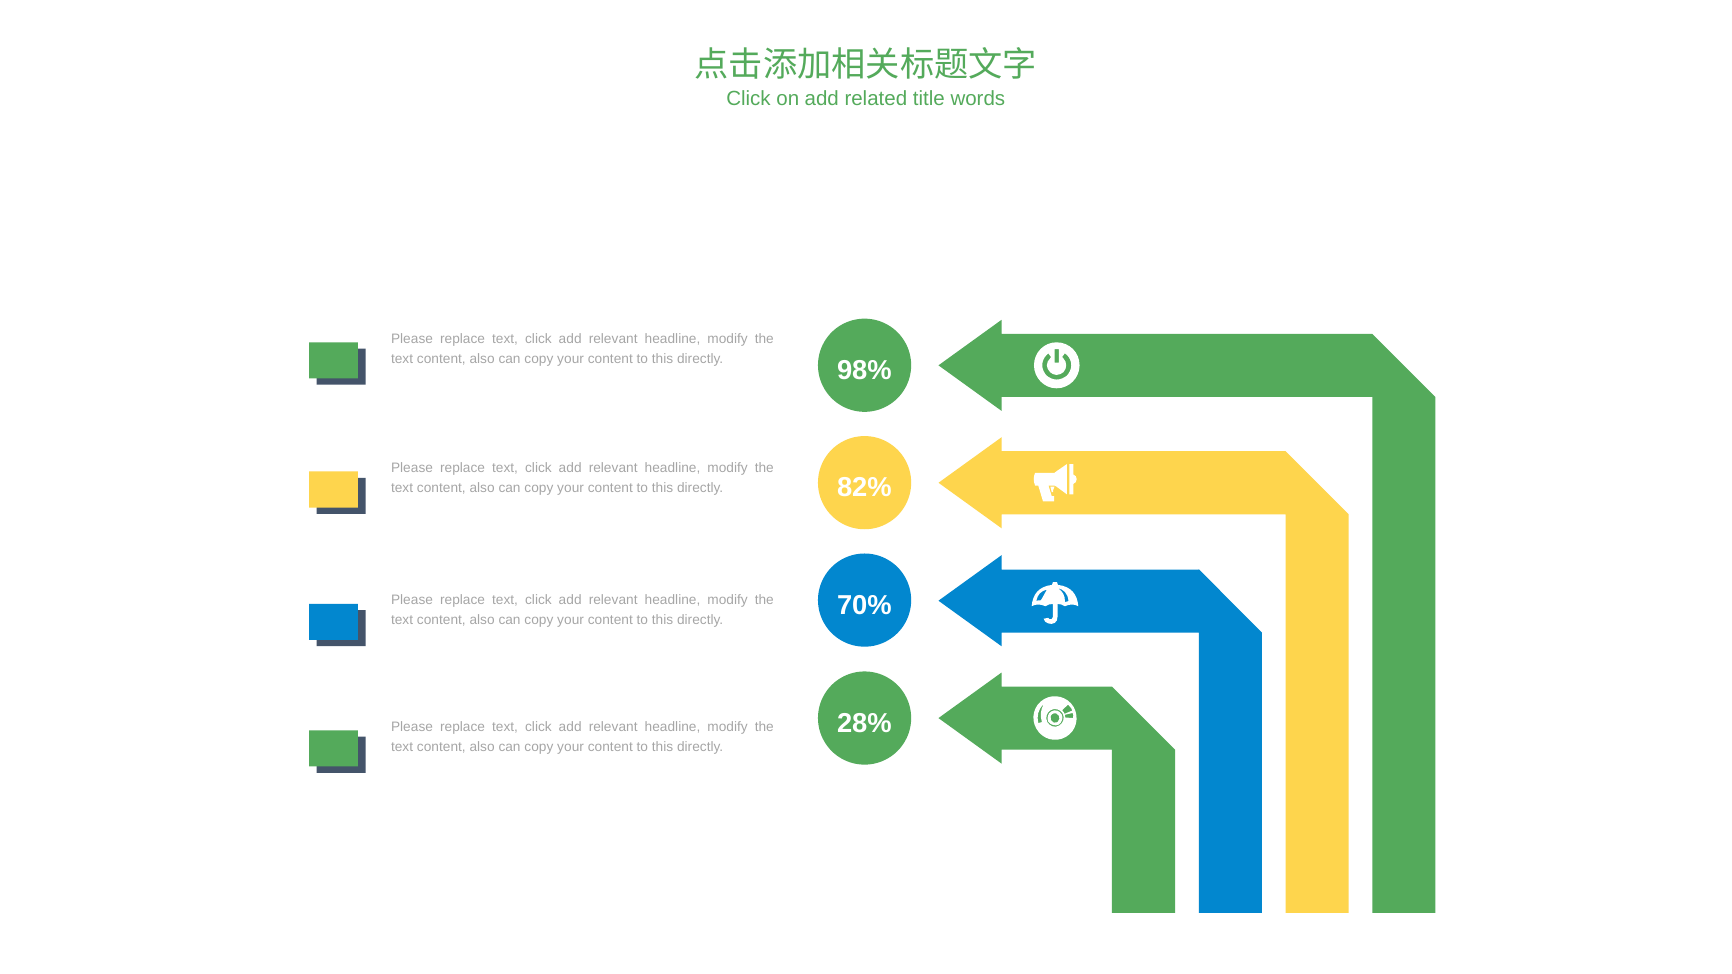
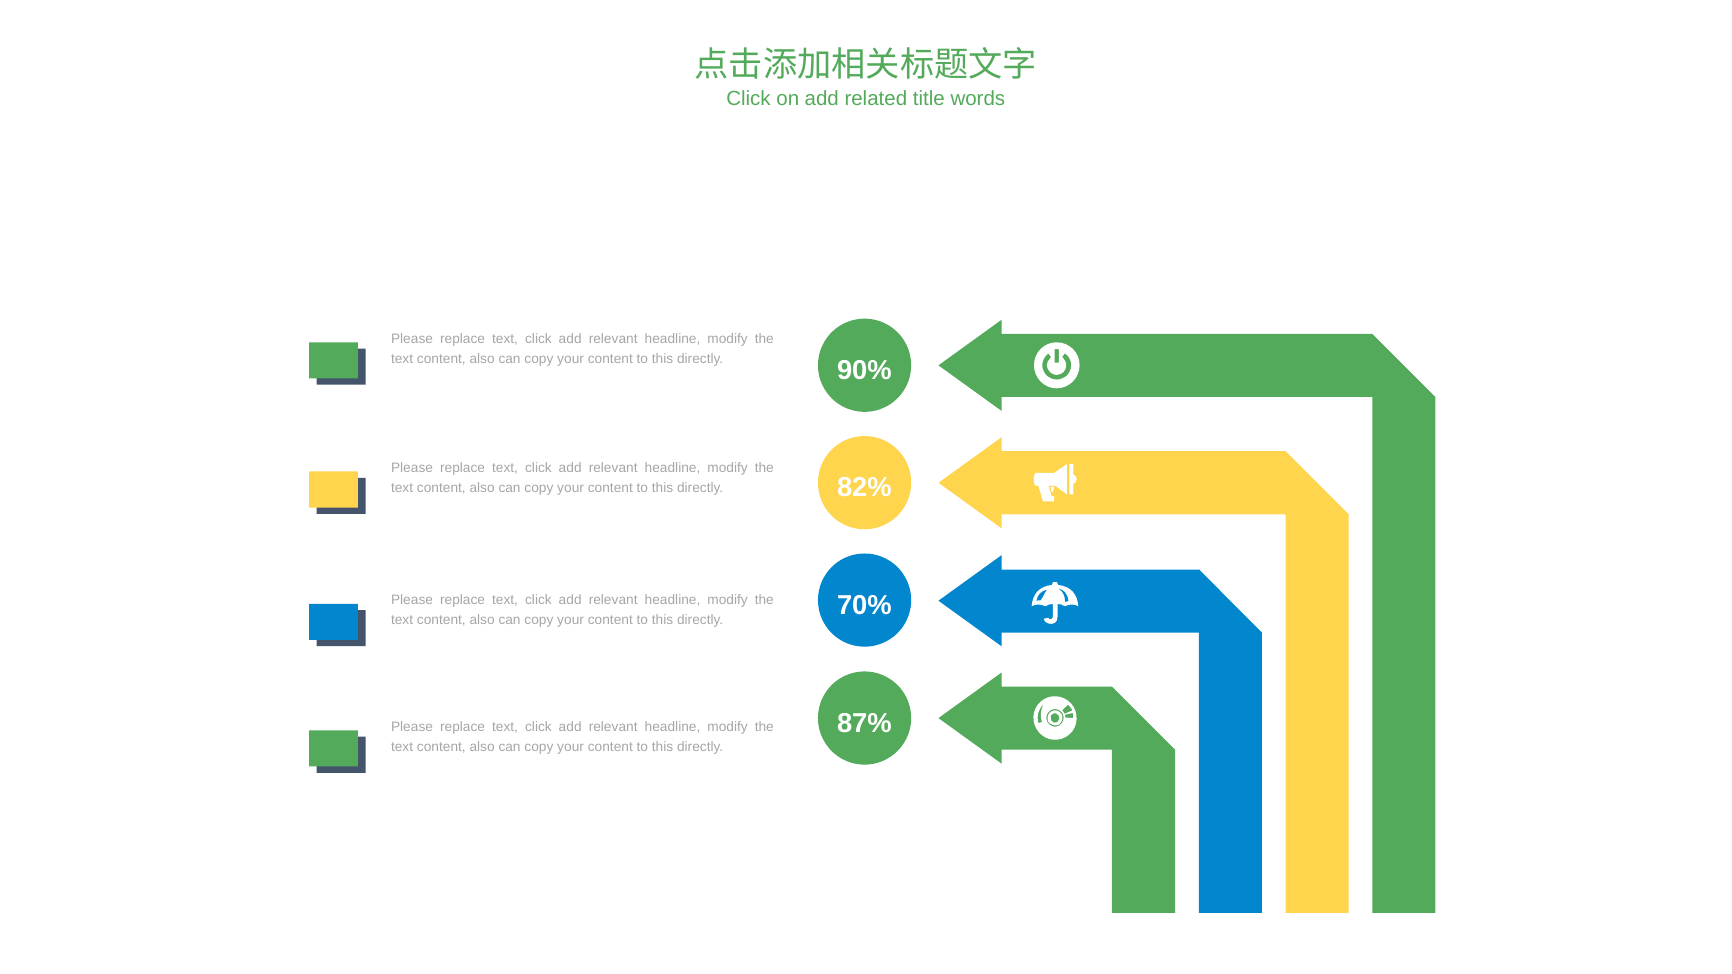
98%: 98% -> 90% (864, 370)
28%: 28% -> 87% (864, 723)
